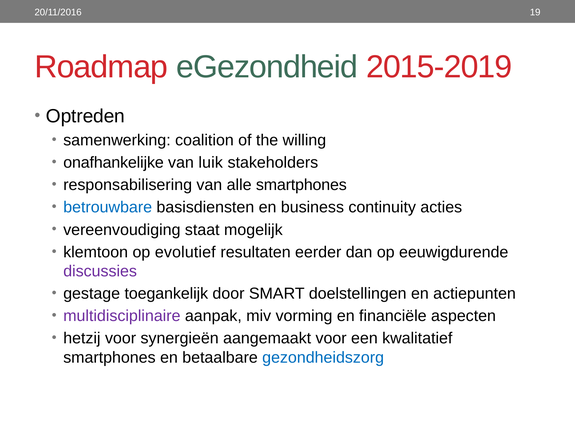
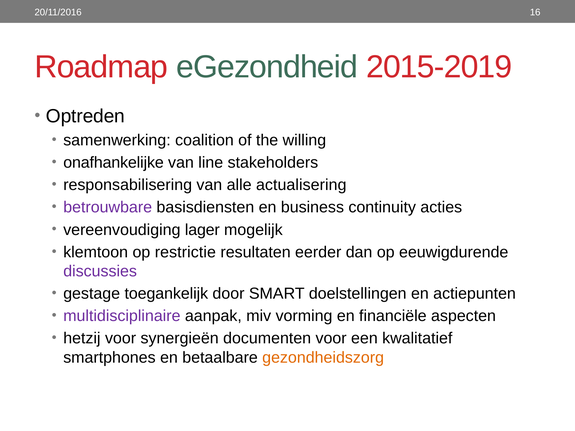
19: 19 -> 16 (535, 12)
luik: luik -> line (211, 163)
alle smartphones: smartphones -> actualisering (301, 185)
betrouwbare colour: blue -> purple (108, 207)
staat: staat -> lager (202, 230)
evolutief: evolutief -> restrictie (185, 252)
aangemaakt: aangemaakt -> documenten (267, 339)
gezondheidszorg colour: blue -> orange (323, 358)
